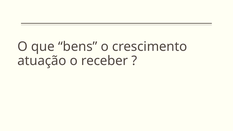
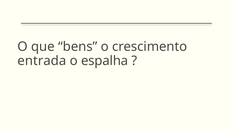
atuação: atuação -> entrada (42, 61)
receber: receber -> espalha (105, 61)
